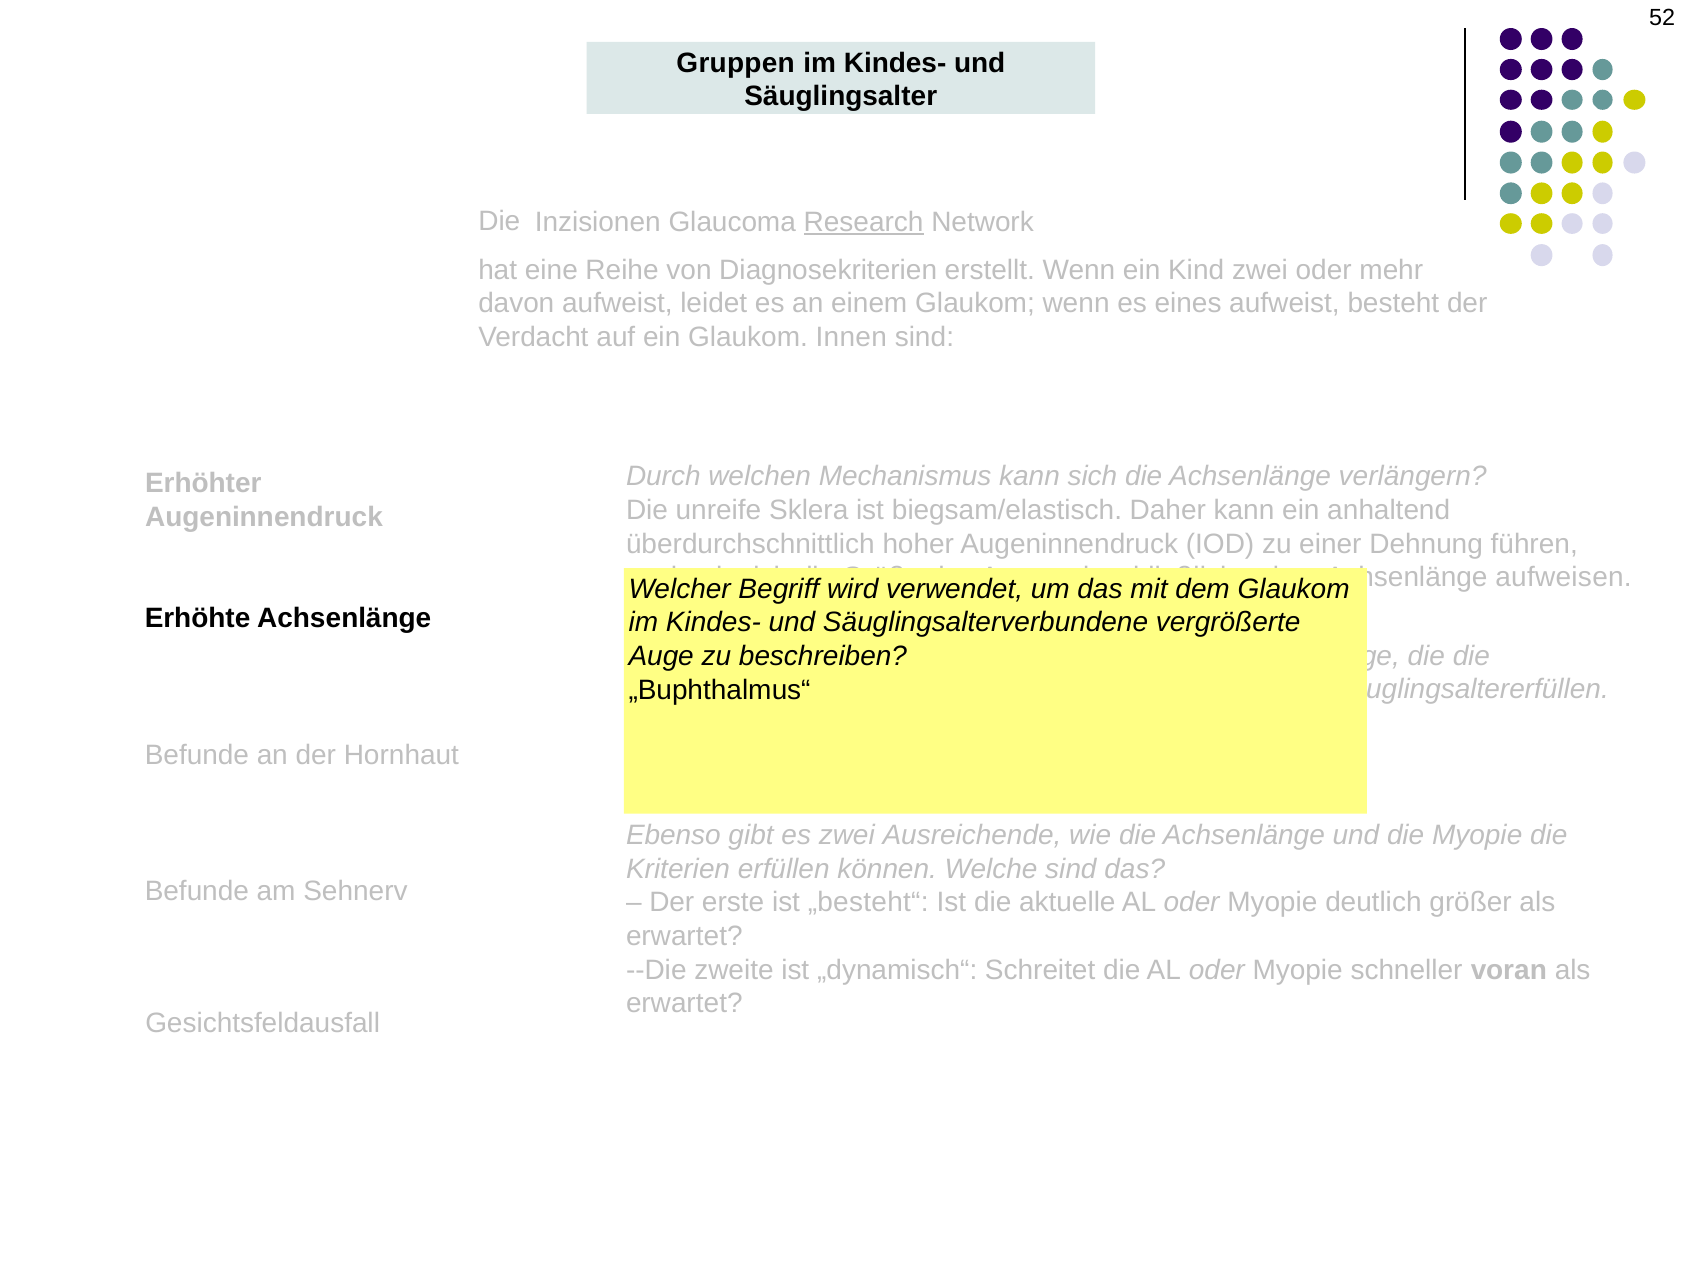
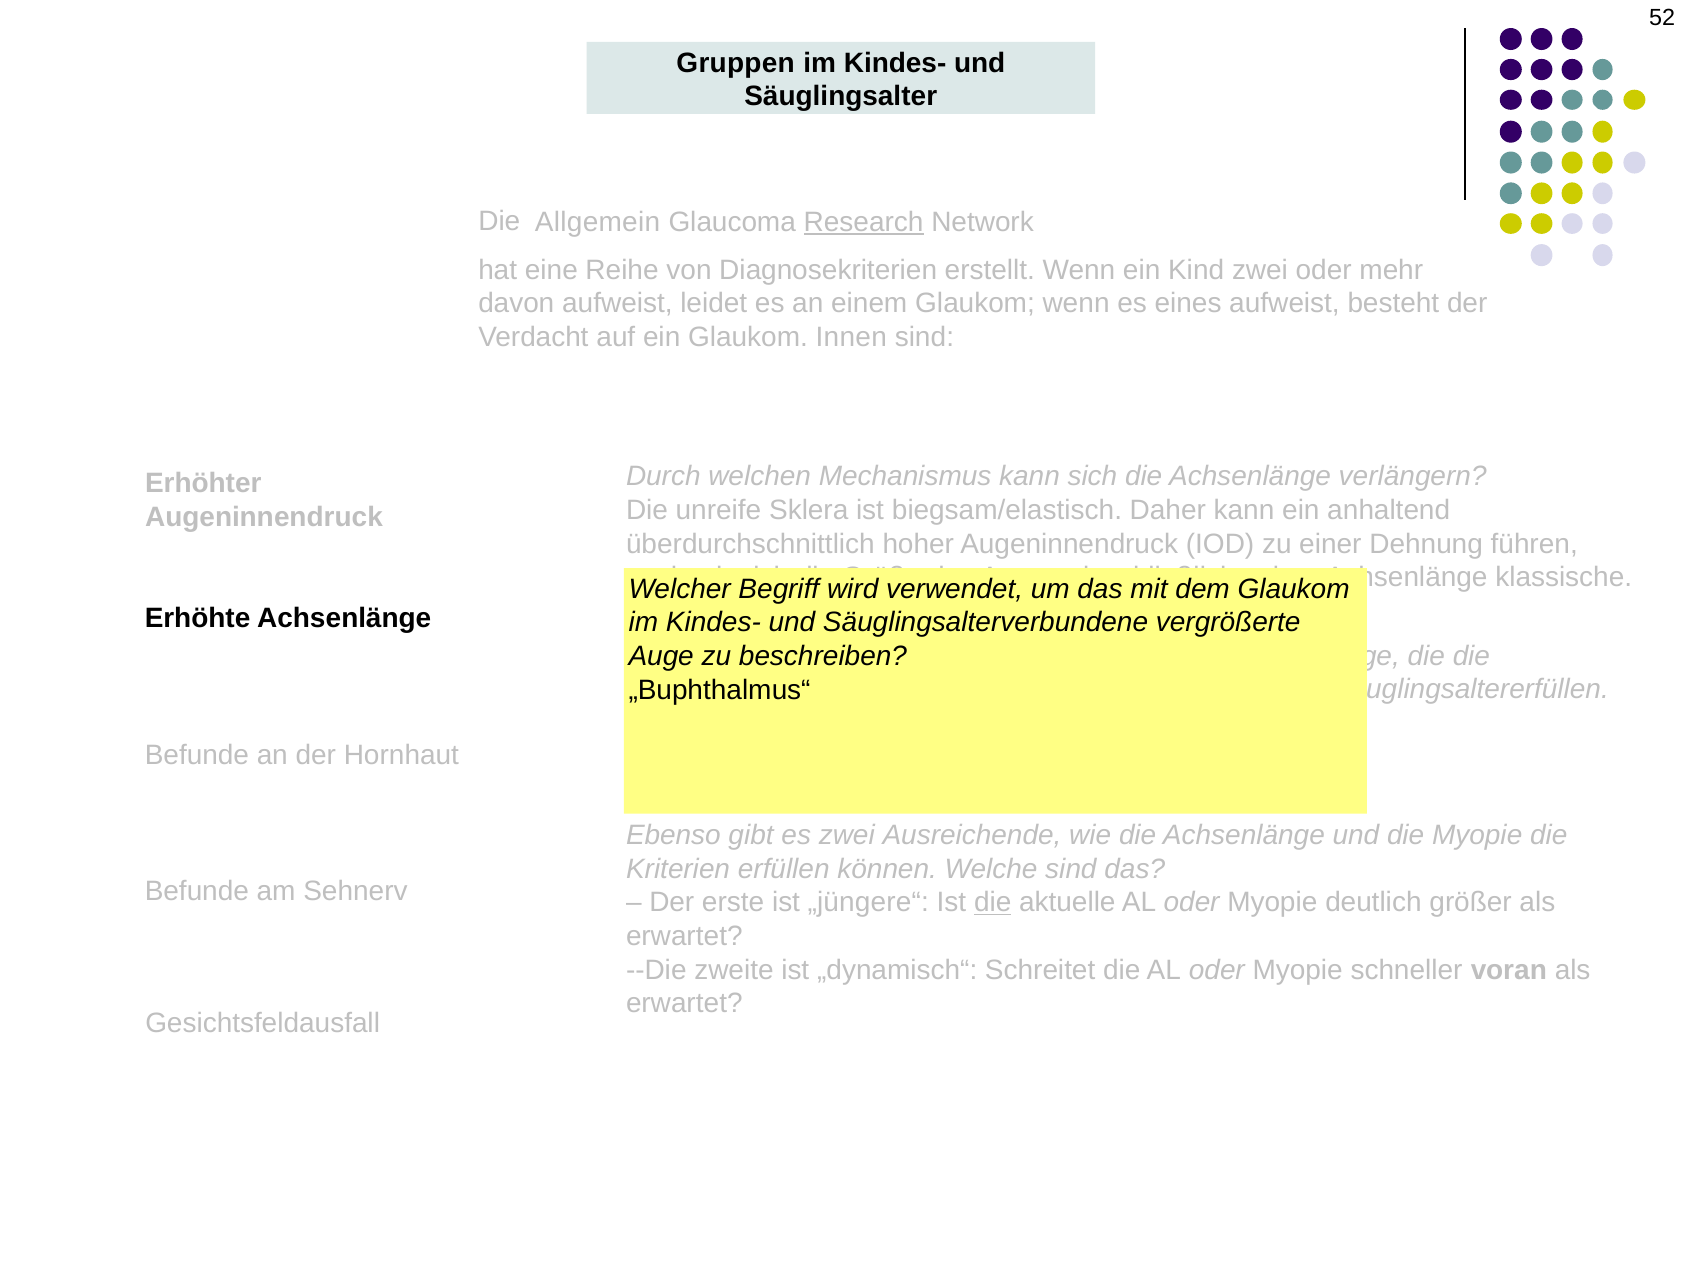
Inzisionen: Inzisionen -> Allgemein (598, 222)
aufweisen: aufweisen -> klassische (1564, 578)
„besteht“: „besteht“ -> „jüngere“ (868, 903)
die underline: none -> present (993, 903)
